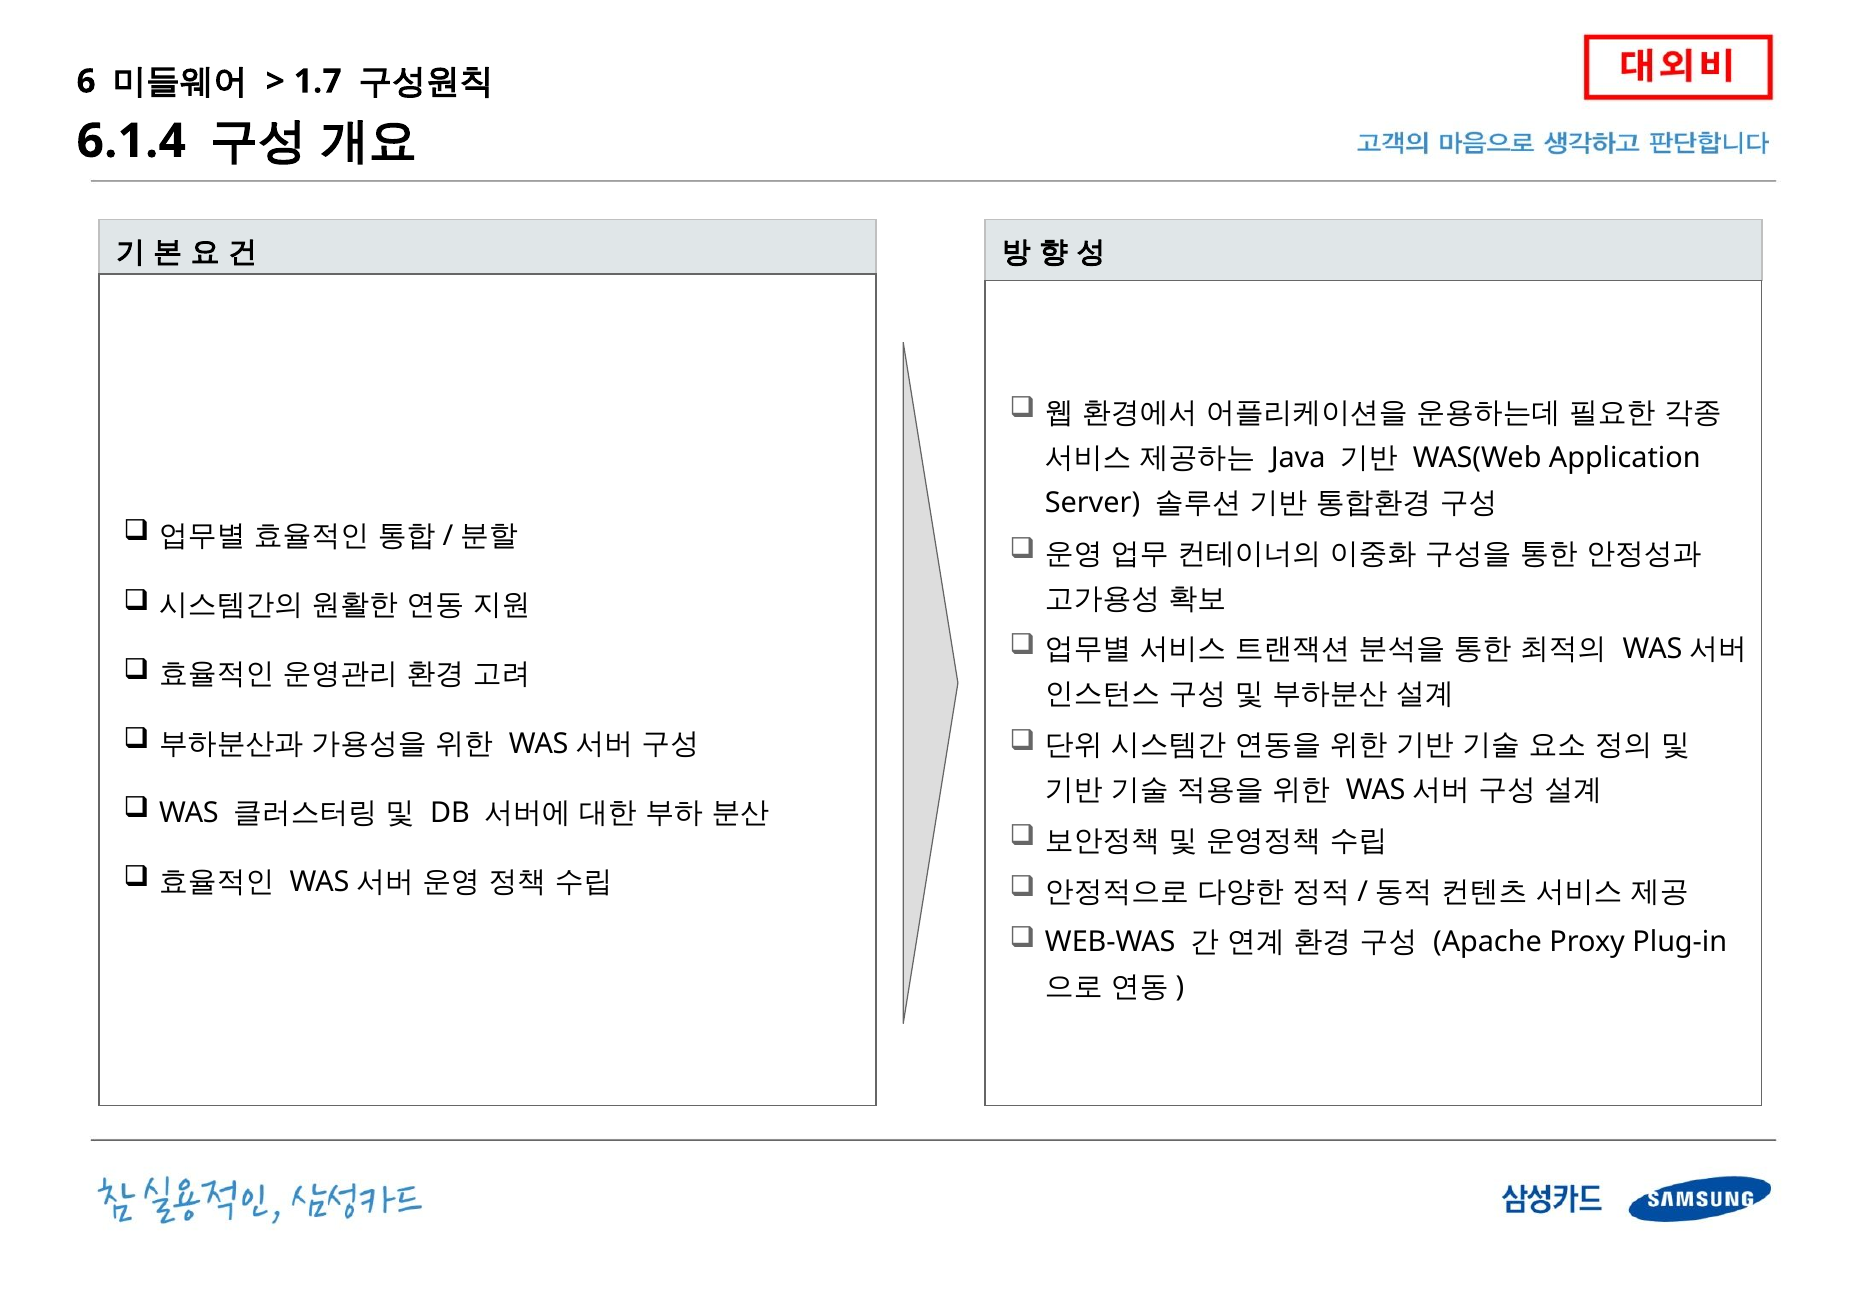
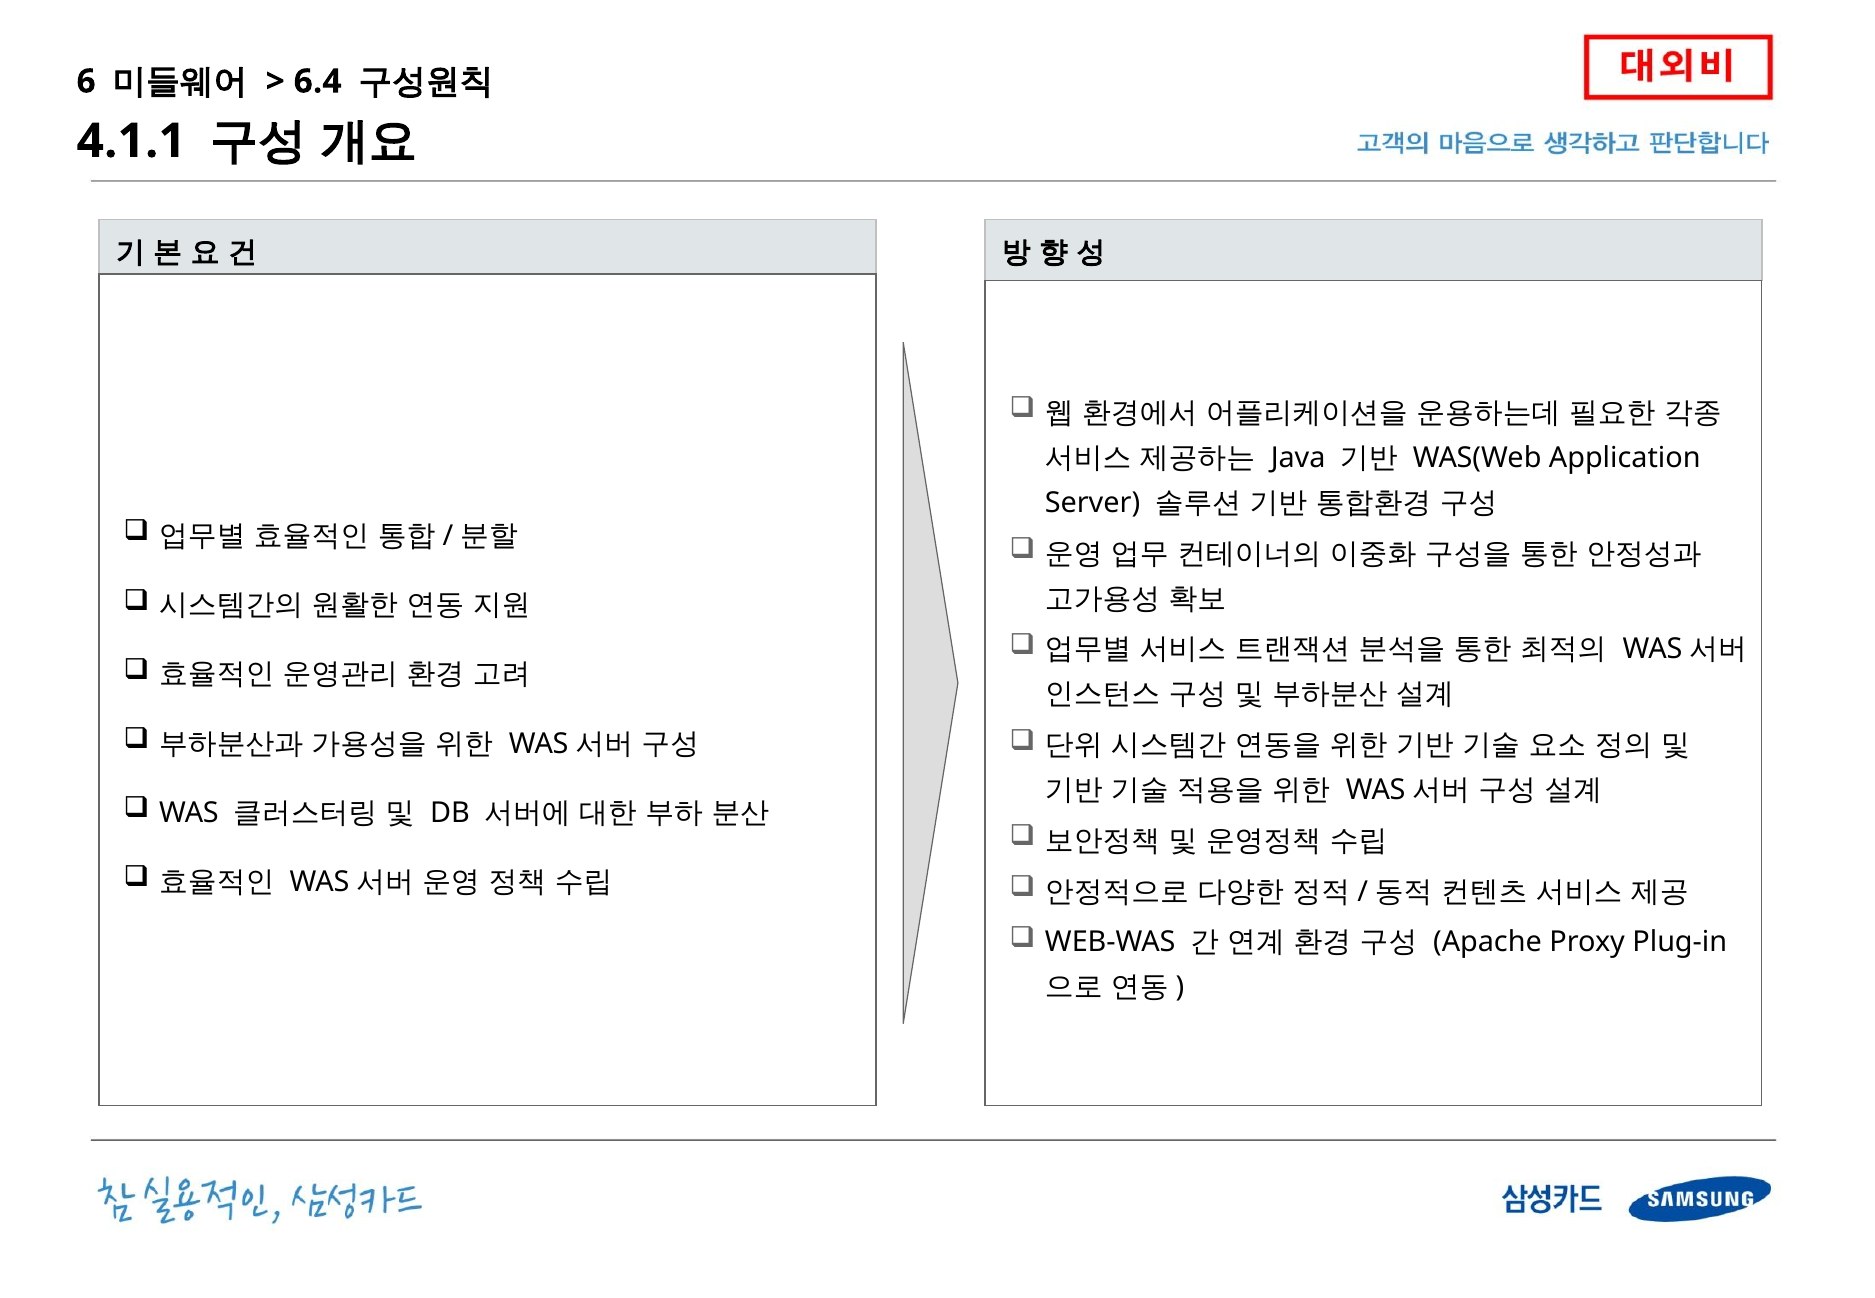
1.7: 1.7 -> 6.4 (318, 81)
6.1.4: 6.1.4 -> 4.1.1 (131, 141)
